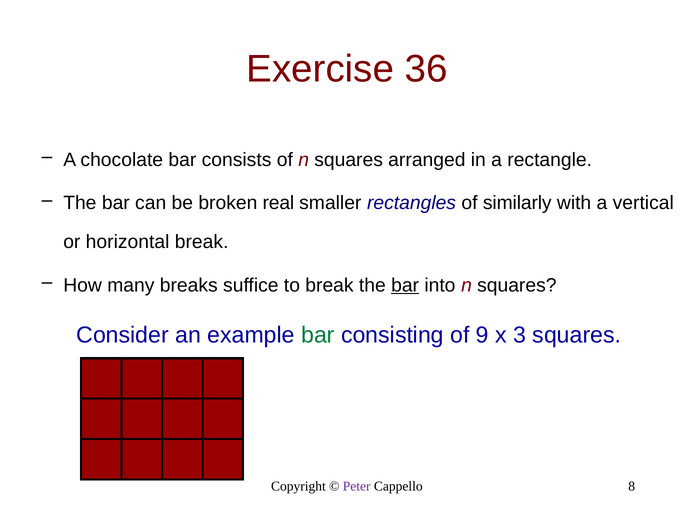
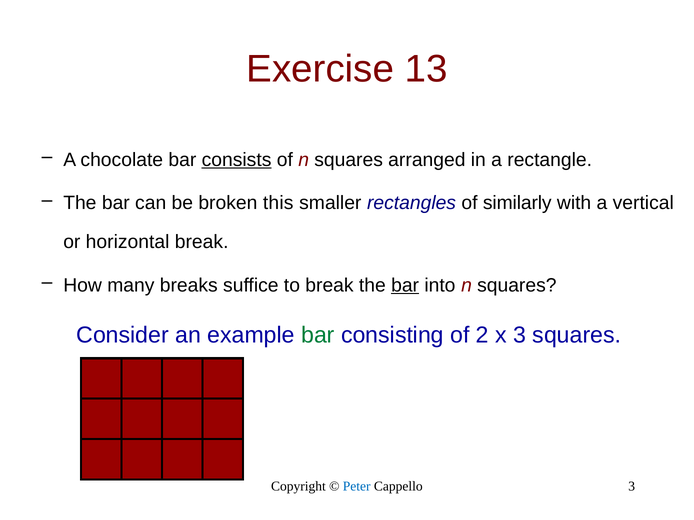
36: 36 -> 13 (426, 69)
consists underline: none -> present (237, 160)
real: real -> this (278, 203)
9: 9 -> 2 (482, 335)
Peter colour: purple -> blue (357, 487)
Cappello 8: 8 -> 3 (632, 487)
